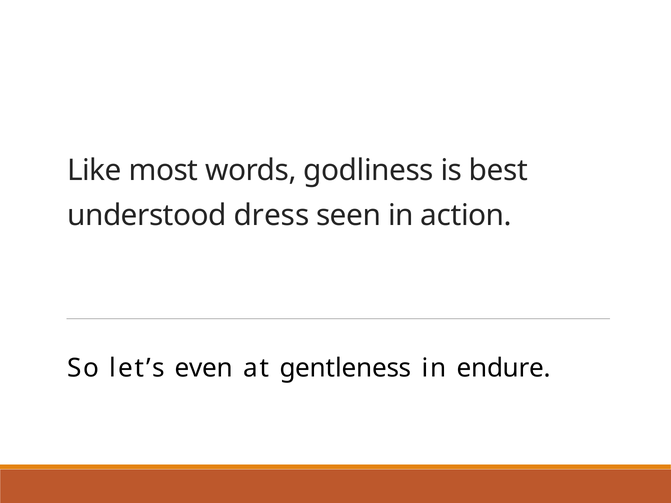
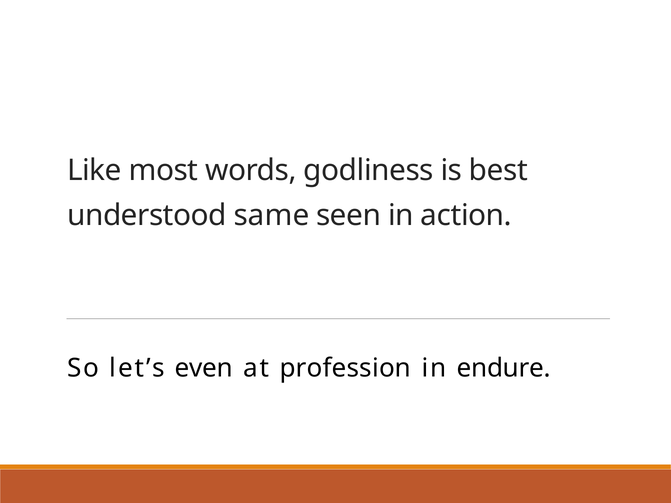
dress: dress -> same (272, 215)
gentleness: gentleness -> profession (345, 369)
